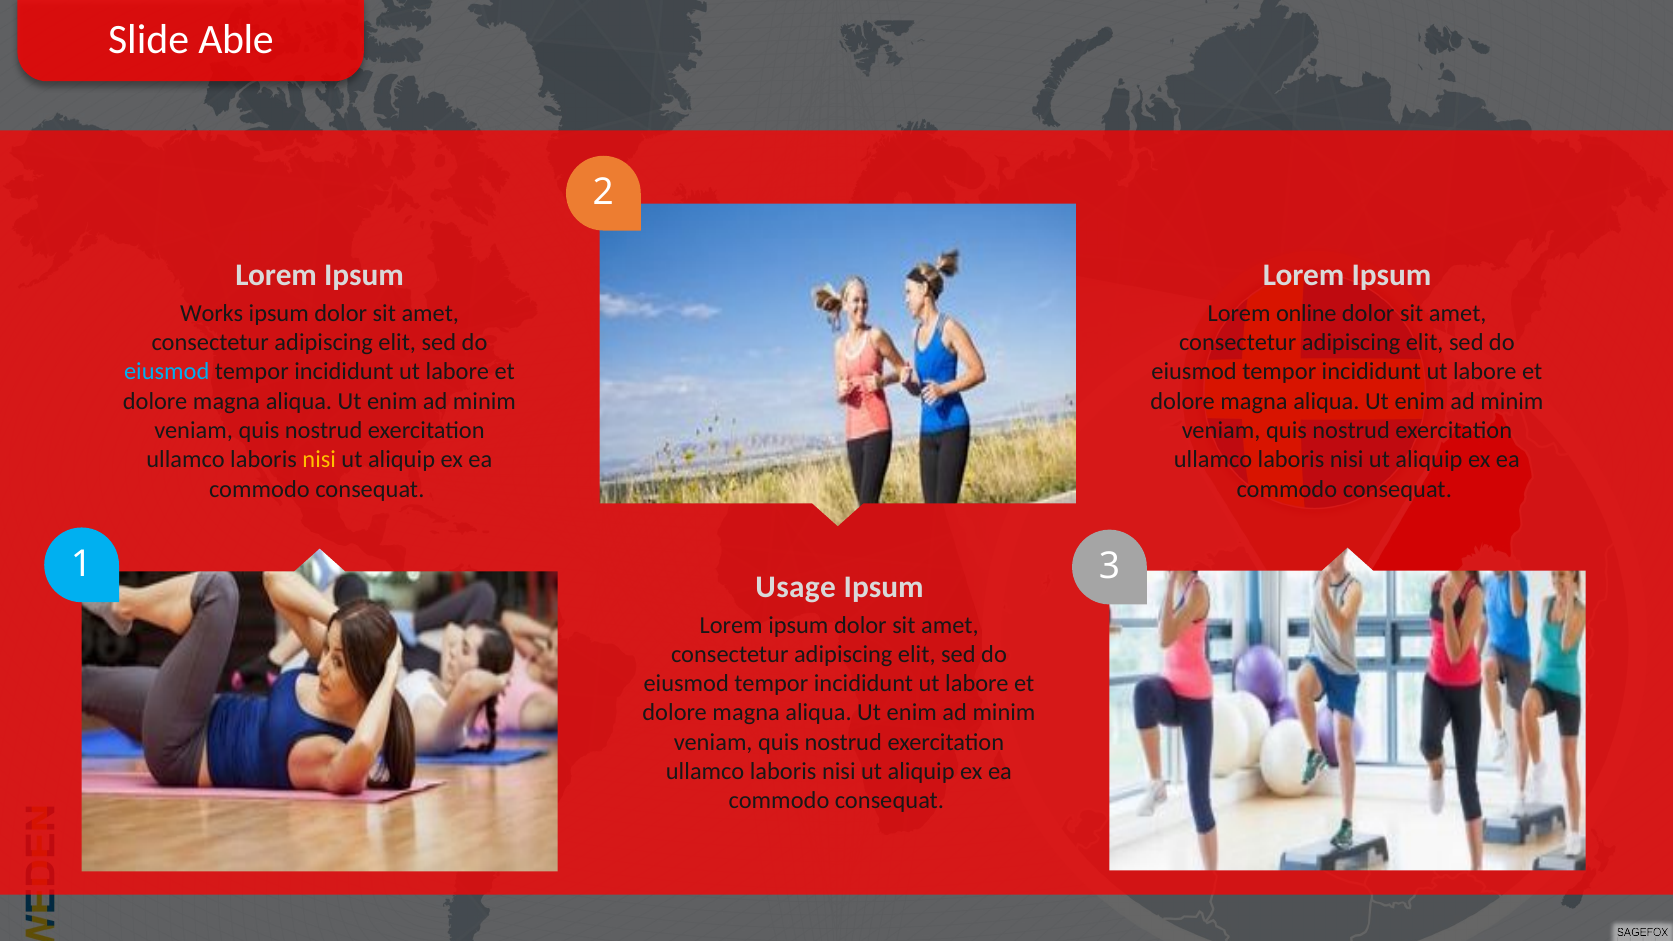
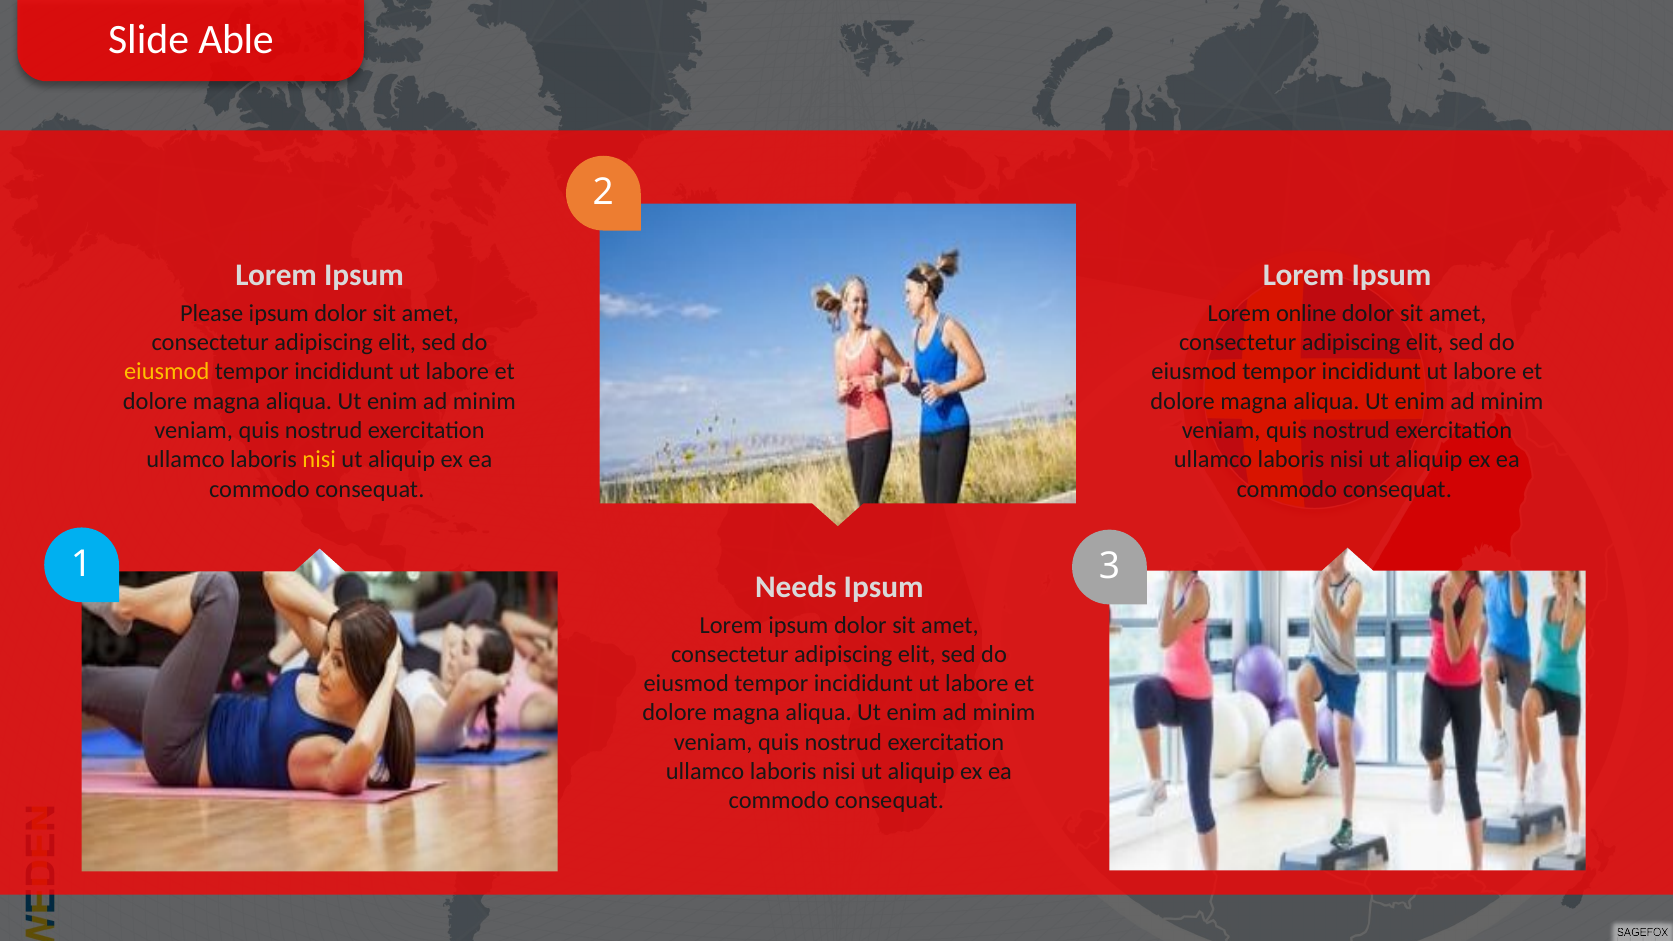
Works: Works -> Please (212, 313)
eiusmod colour: light blue -> yellow (167, 372)
Usage: Usage -> Needs (796, 587)
